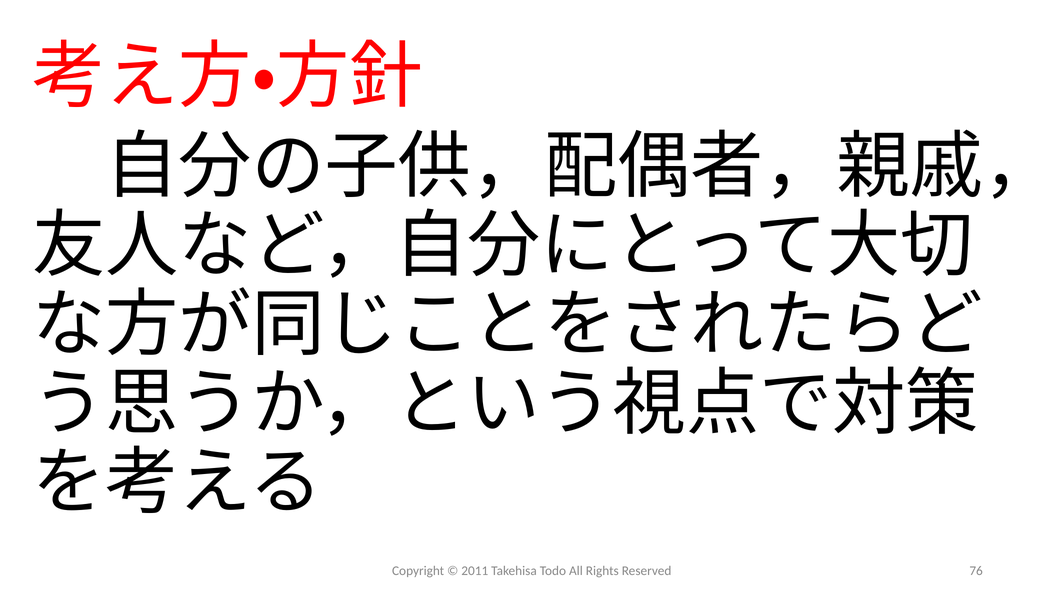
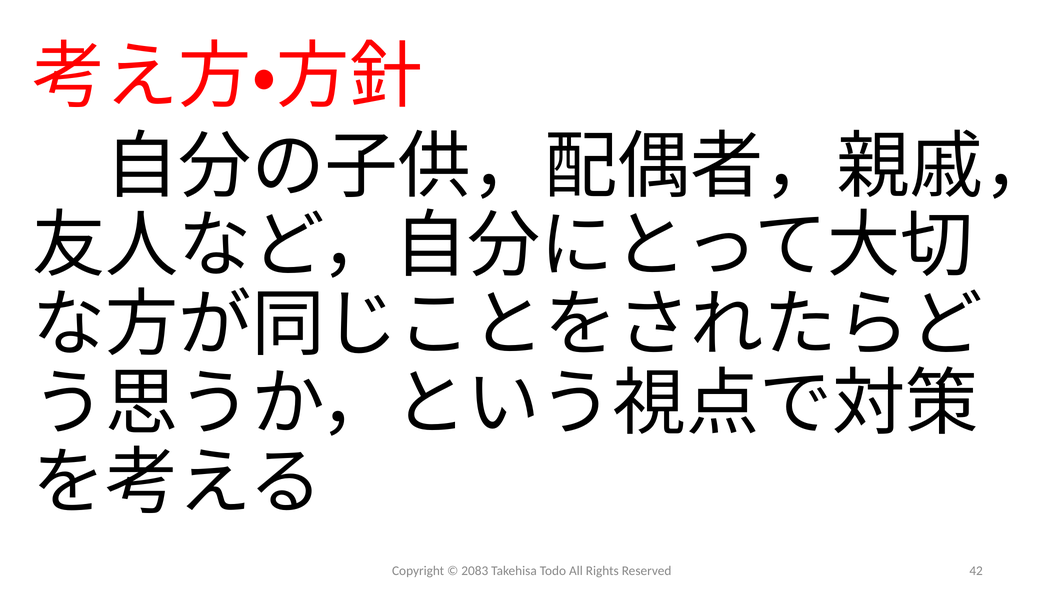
2011: 2011 -> 2083 (475, 572)
76: 76 -> 42 (976, 571)
